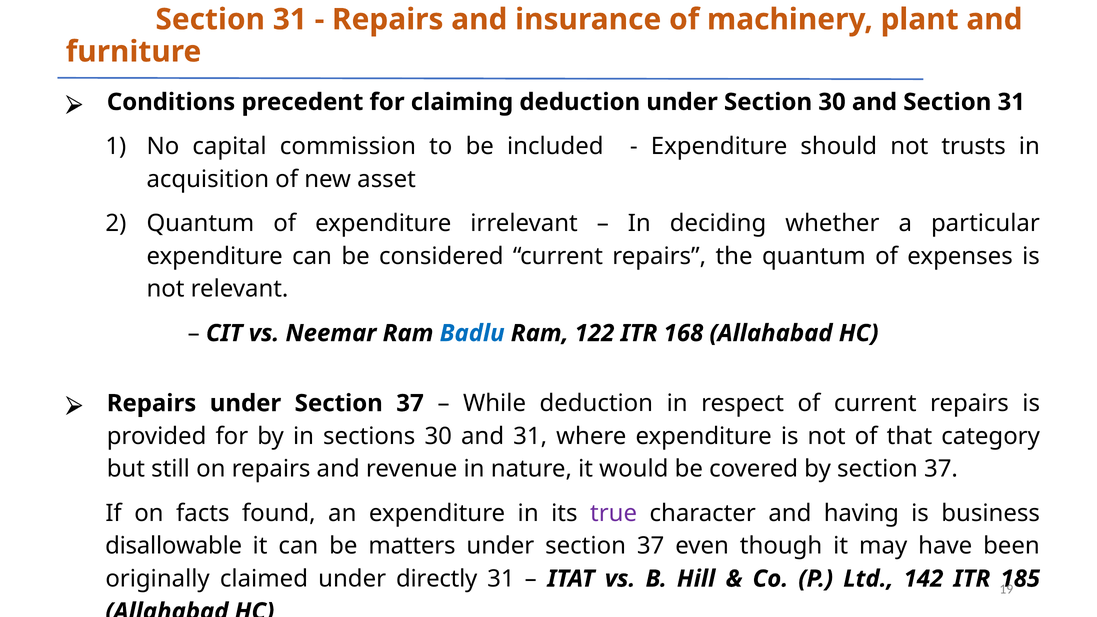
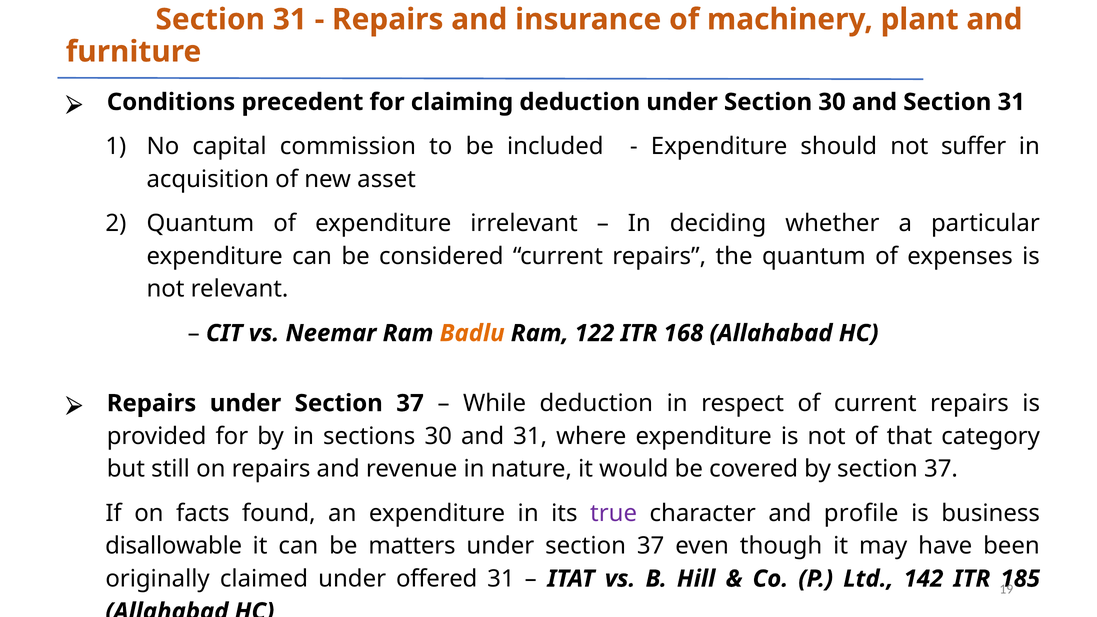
trusts: trusts -> suffer (974, 146)
Badlu colour: blue -> orange (472, 333)
having: having -> profile (861, 513)
directly: directly -> offered (437, 579)
